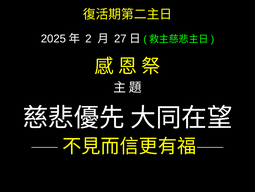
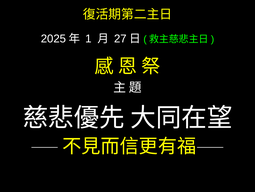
2: 2 -> 1 (88, 39)
